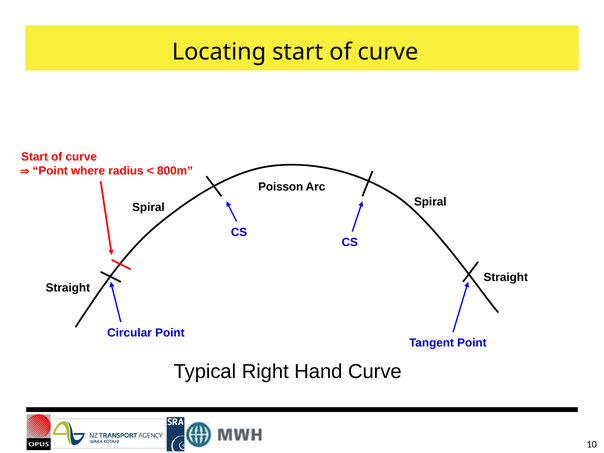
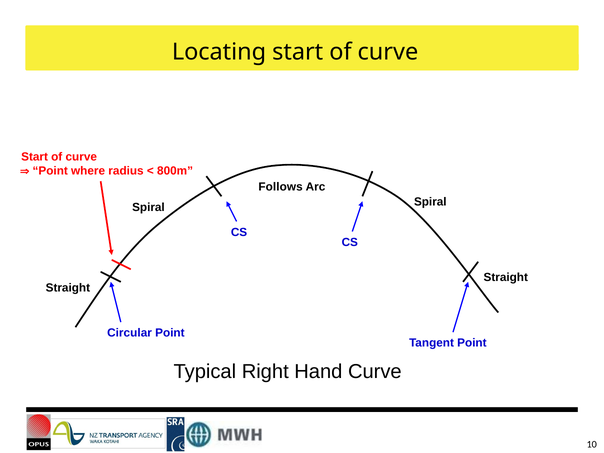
Poisson: Poisson -> Follows (281, 187)
